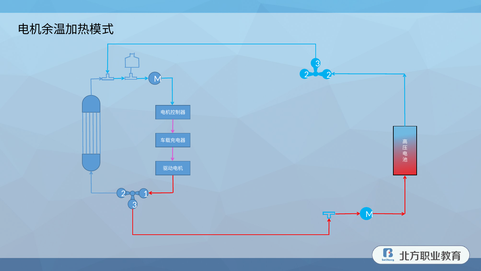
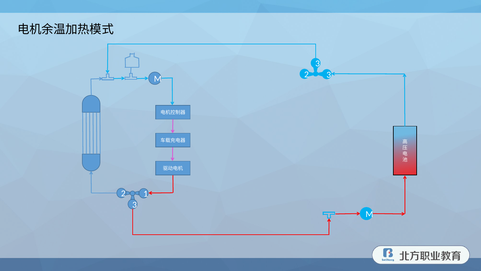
M 2: 2 -> 3 (329, 75)
